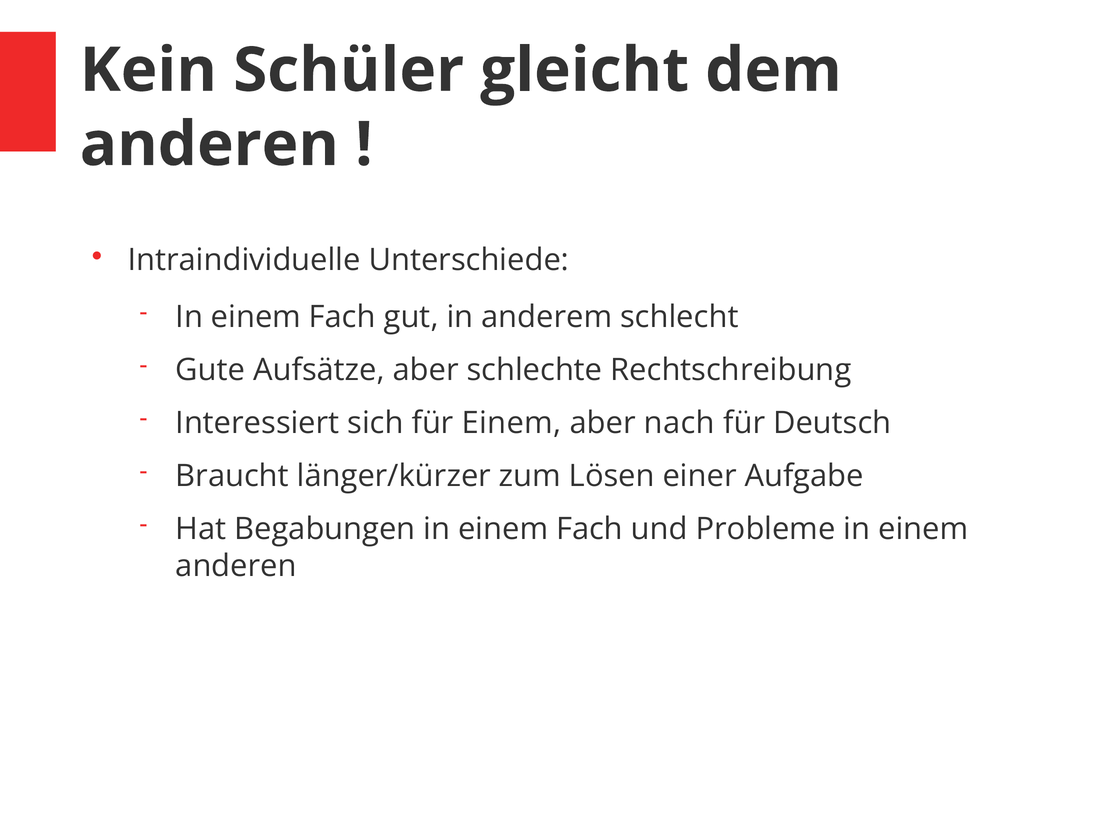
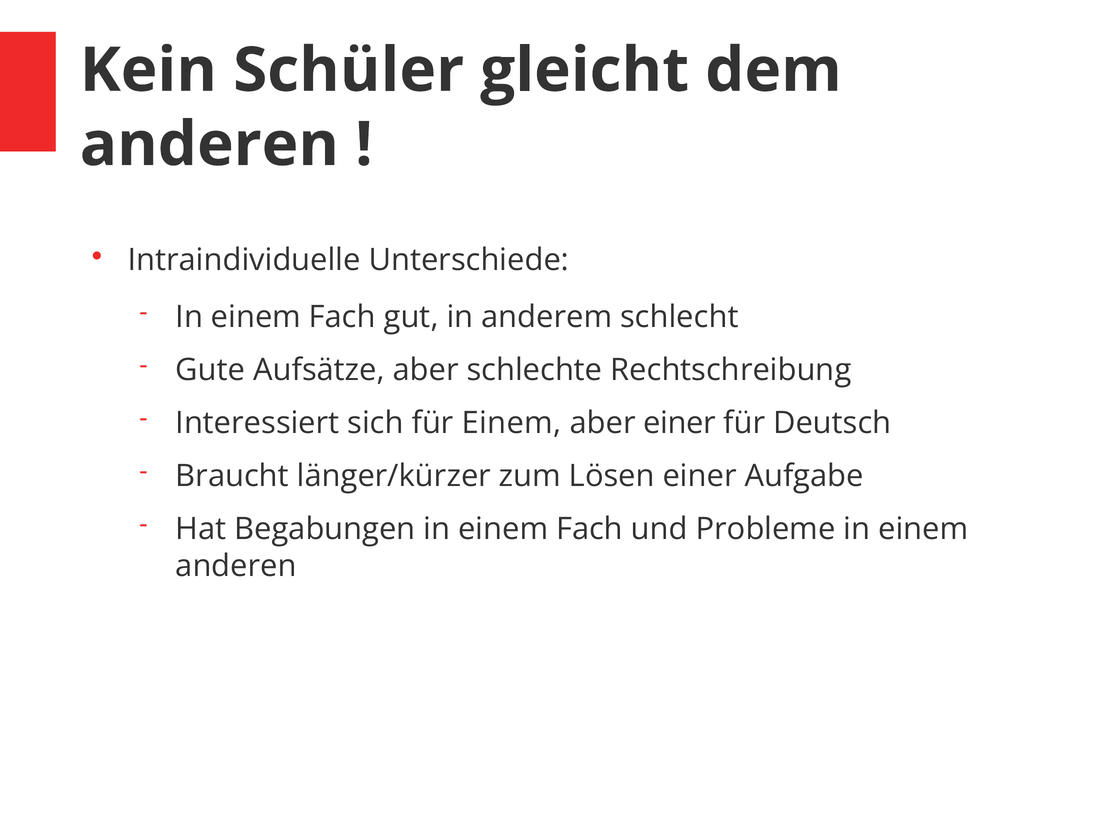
aber nach: nach -> einer (680, 423)
